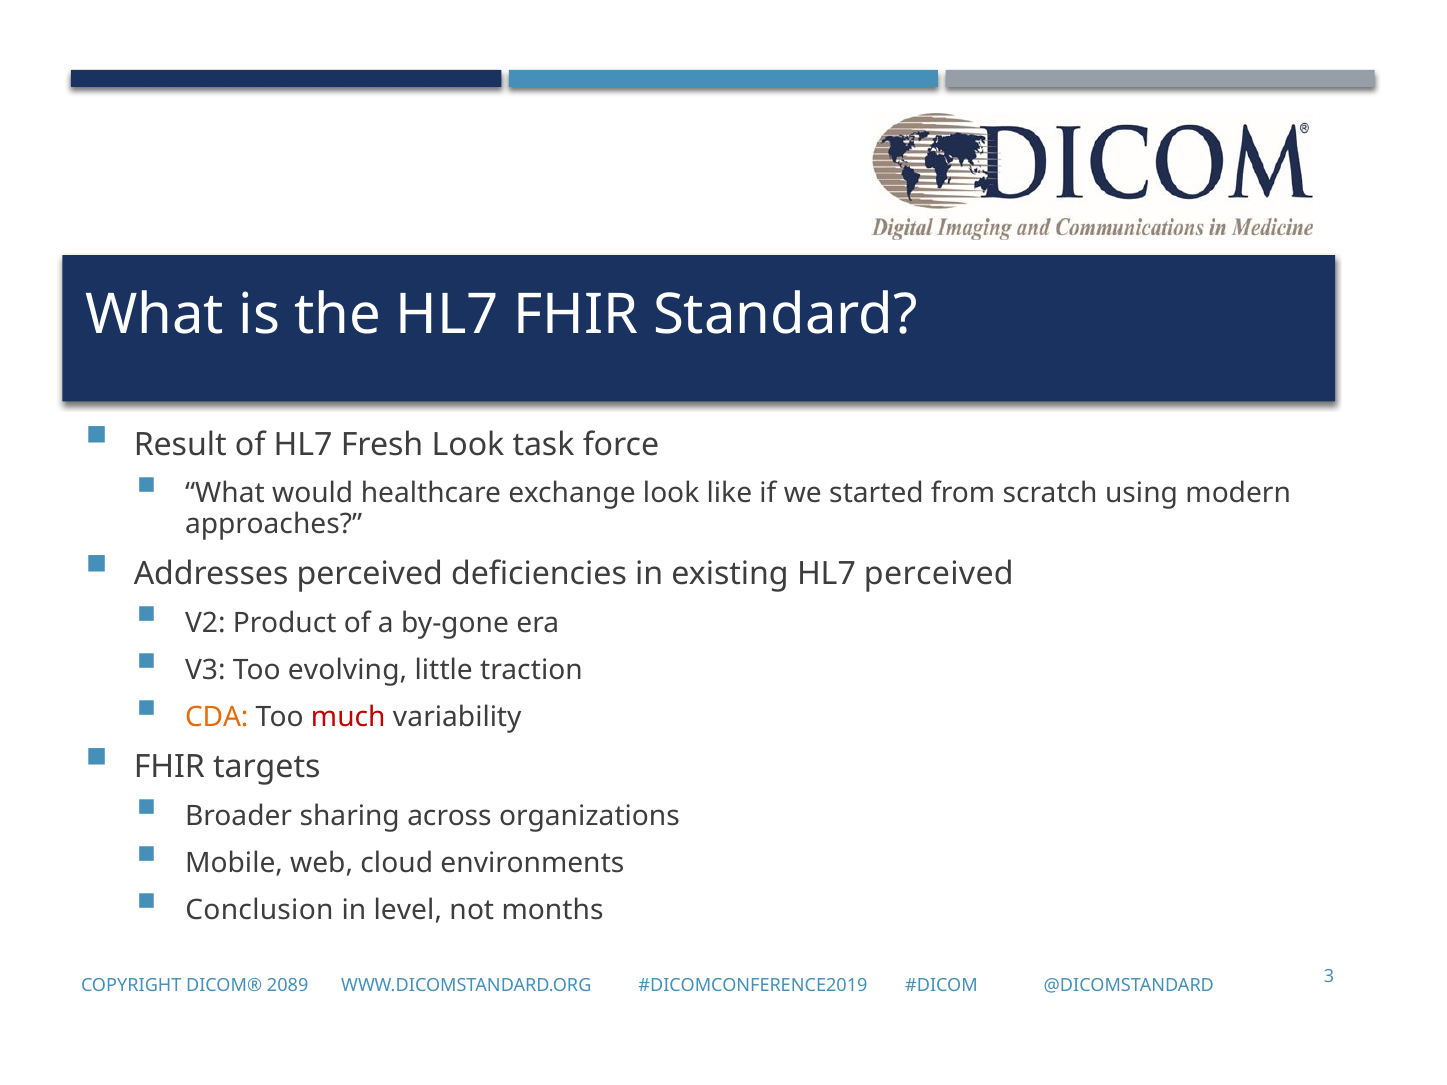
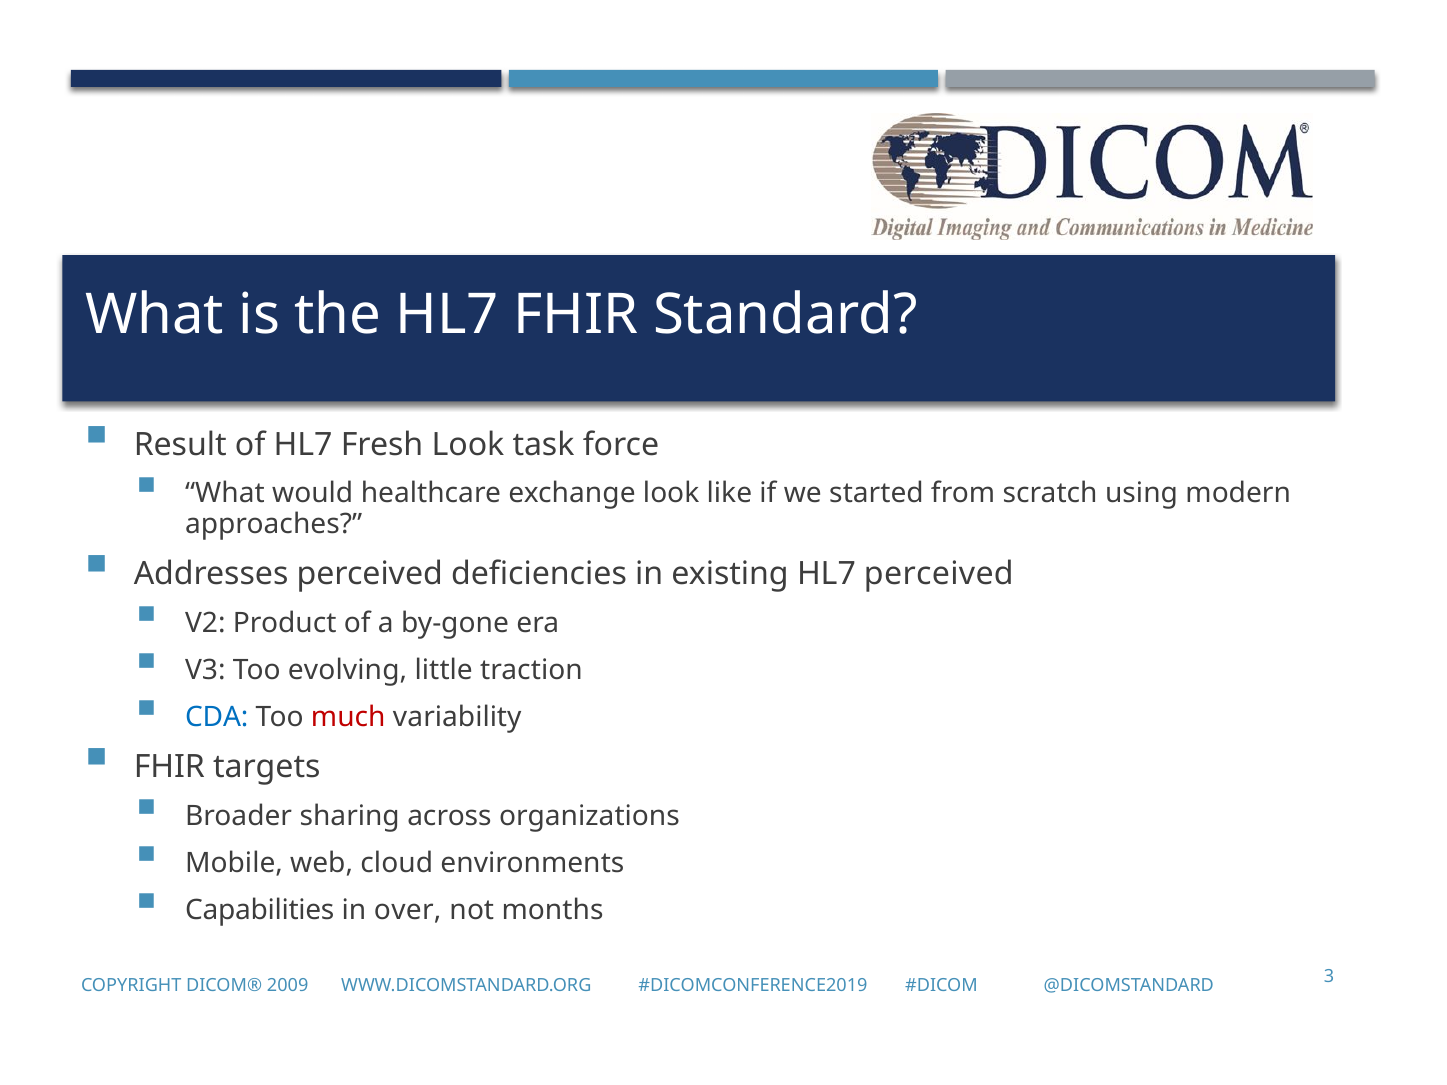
CDA colour: orange -> blue (217, 717)
Conclusion: Conclusion -> Capabilities (260, 910)
level: level -> over (408, 910)
2089: 2089 -> 2009 (288, 986)
